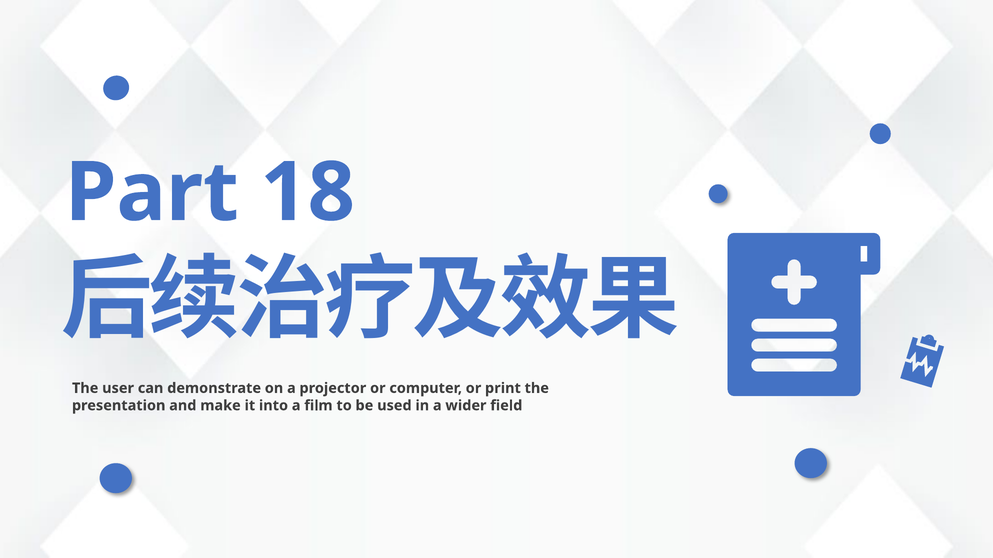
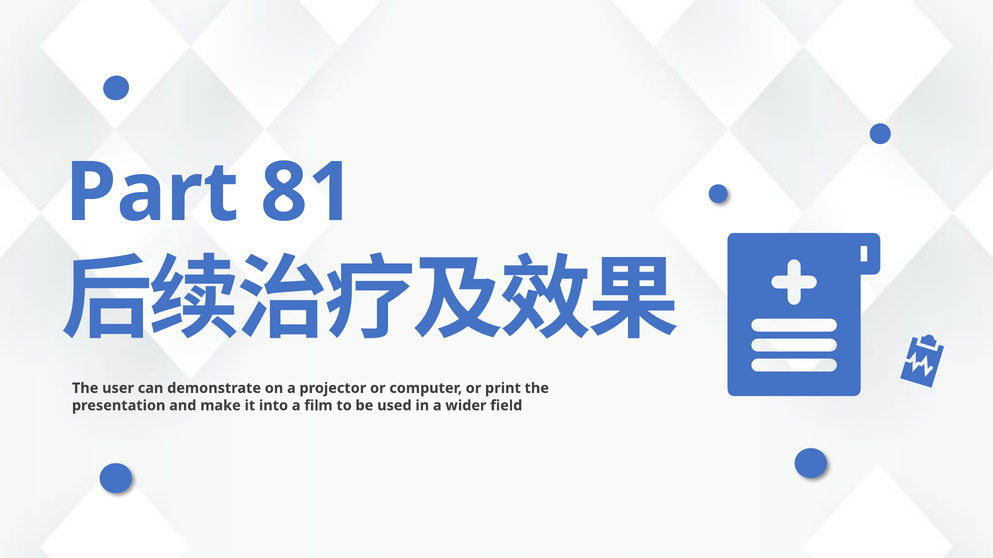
18: 18 -> 81 (308, 193)
